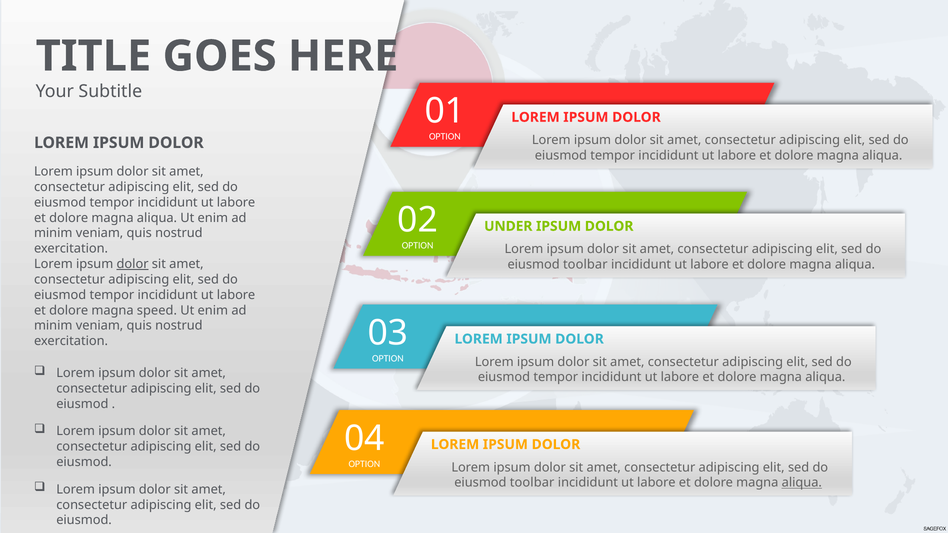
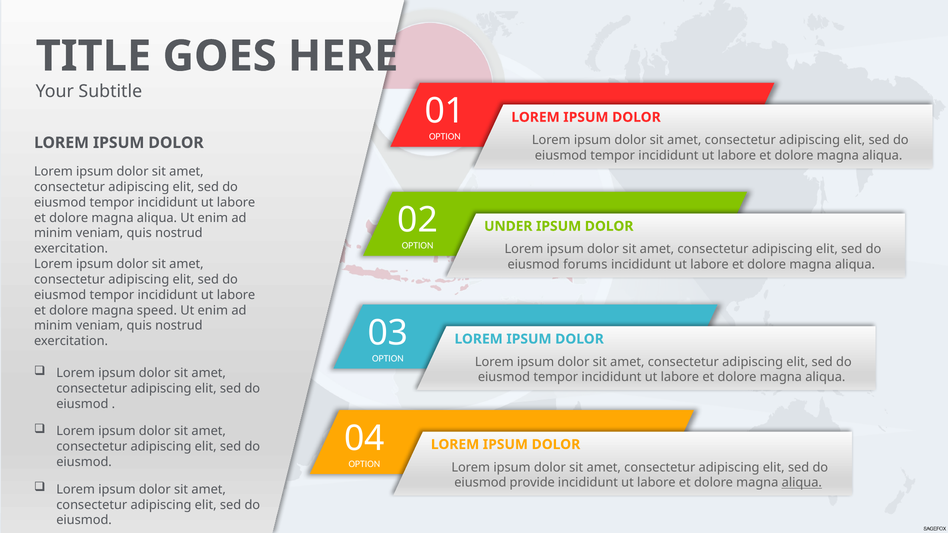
dolor underline: present -> none (133, 264)
toolbar: toolbar -> forums (585, 265)
toolbar: toolbar -> provide (532, 483)
